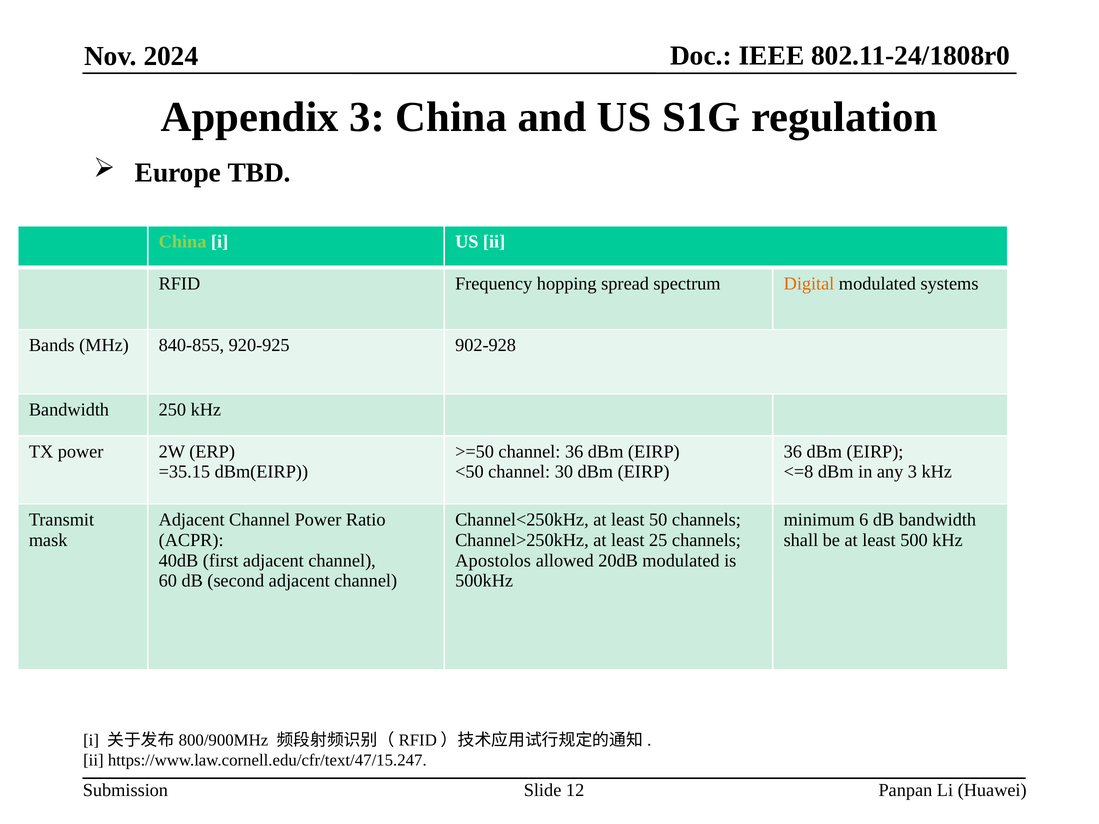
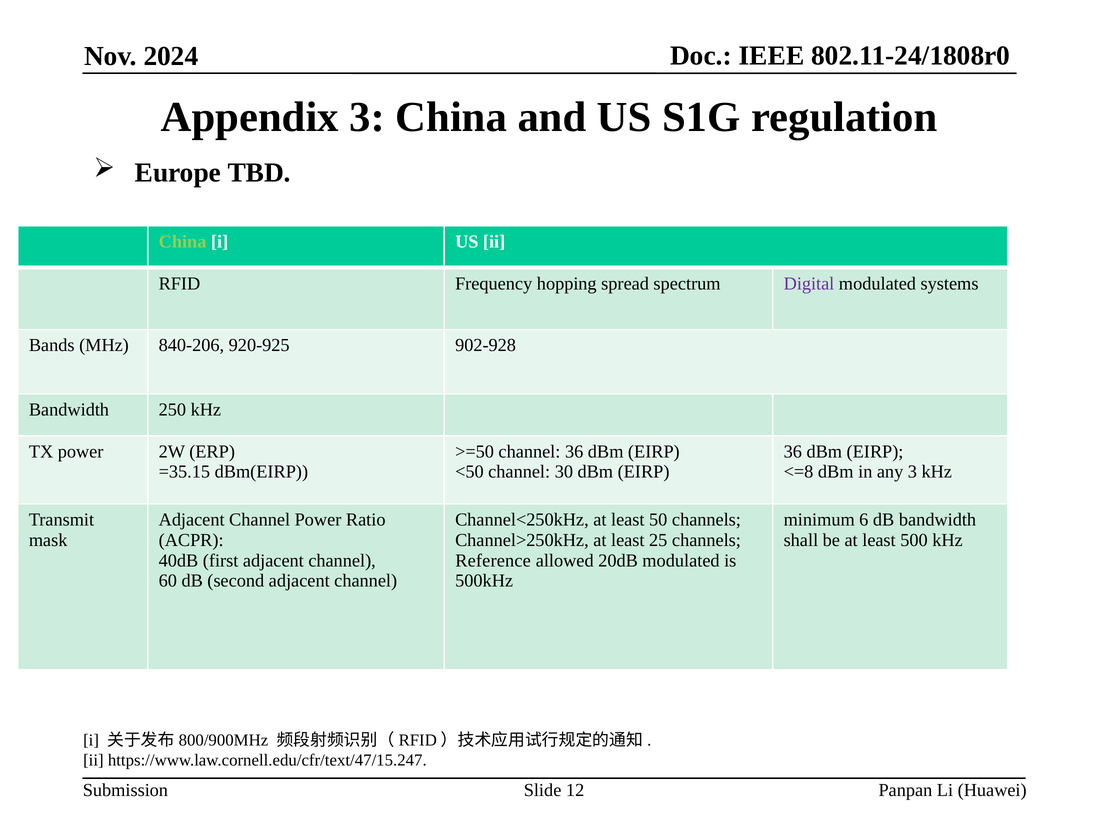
Digital colour: orange -> purple (809, 284)
840-855: 840-855 -> 840-206 (191, 345)
Apostolos: Apostolos -> Reference (493, 561)
